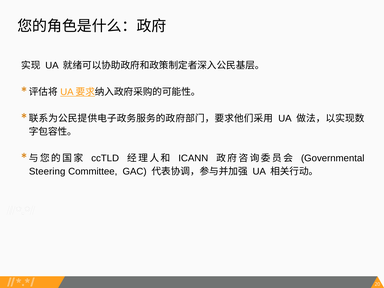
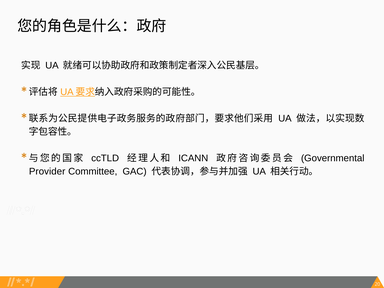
Steering: Steering -> Provider (47, 171)
